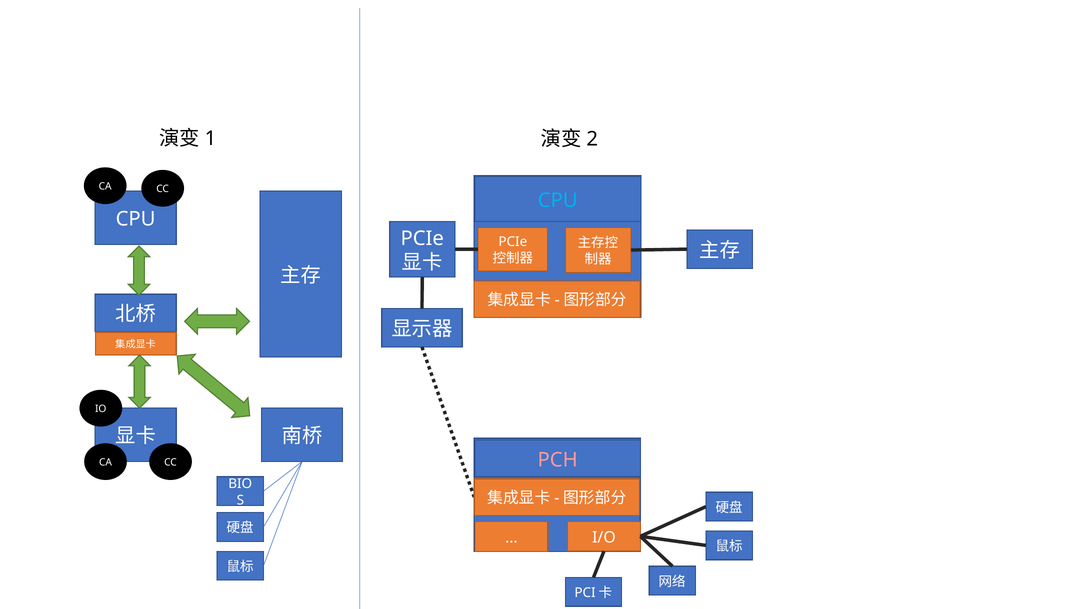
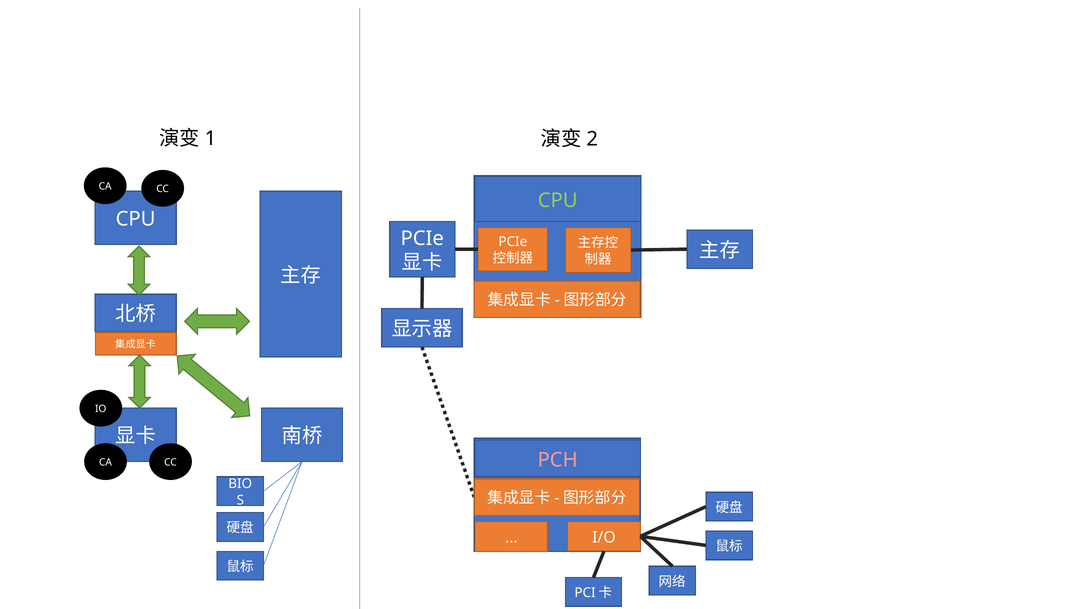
CPU colour: light blue -> light green (558, 200)
